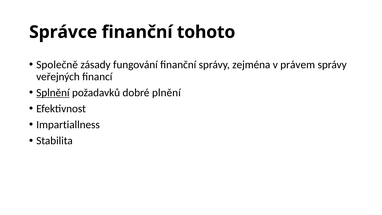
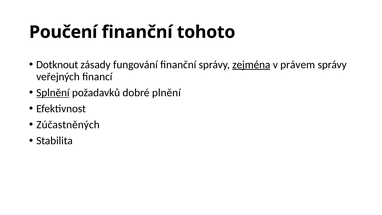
Správce: Správce -> Poučení (63, 32)
Společně: Společně -> Dotknout (57, 65)
zejména underline: none -> present (251, 65)
Impartiallness: Impartiallness -> Zúčastněných (68, 125)
